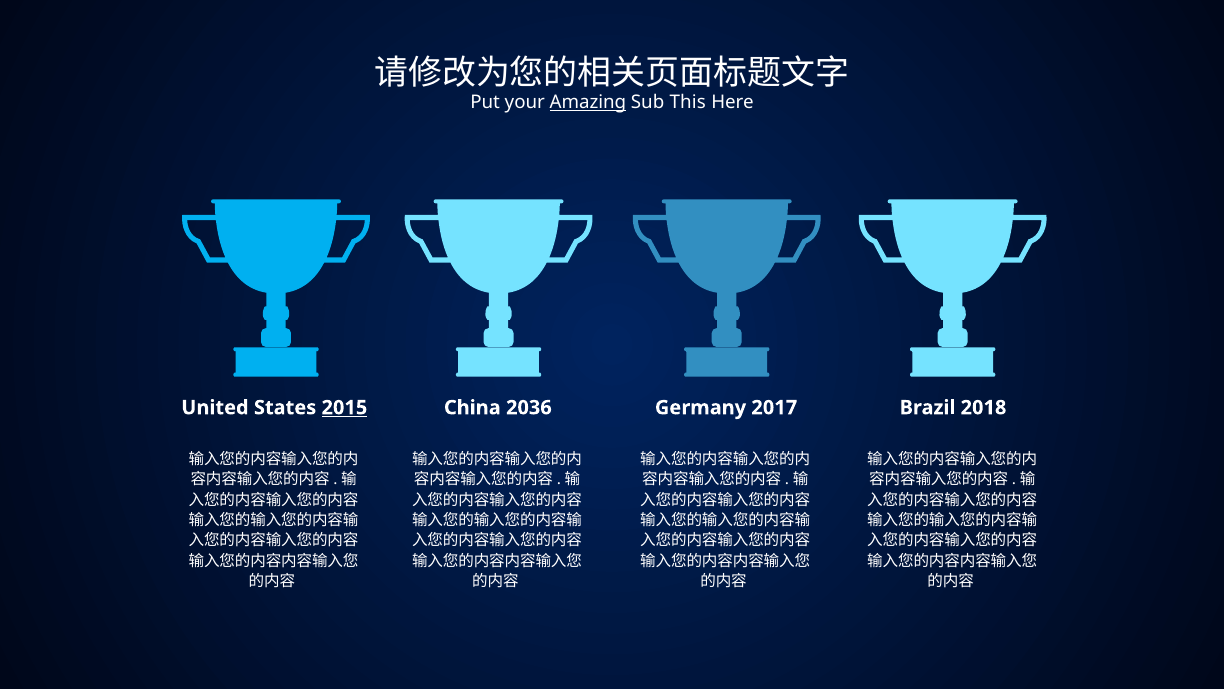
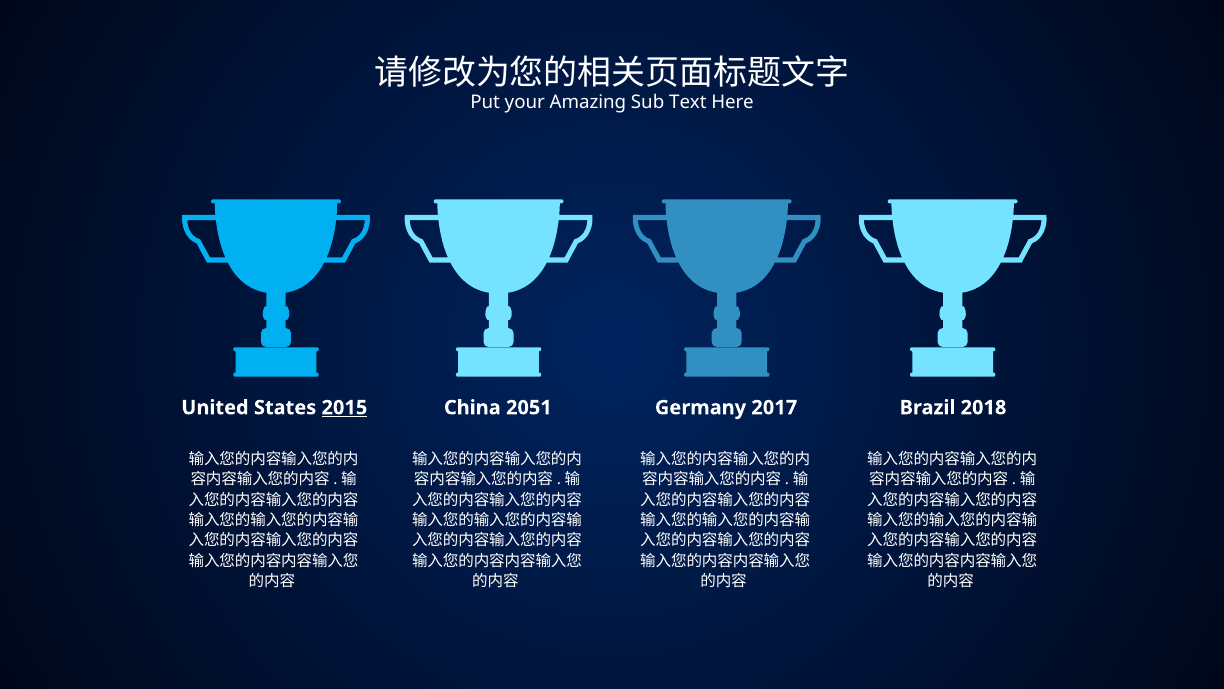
Amazing underline: present -> none (588, 103)
This: This -> Text (688, 103)
2036: 2036 -> 2051 (529, 407)
